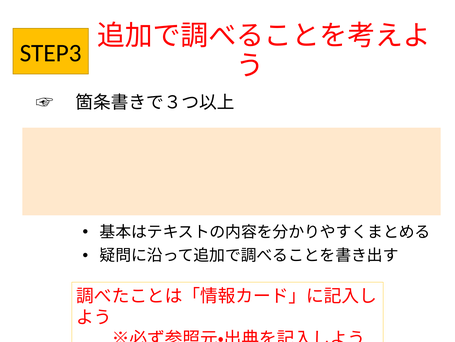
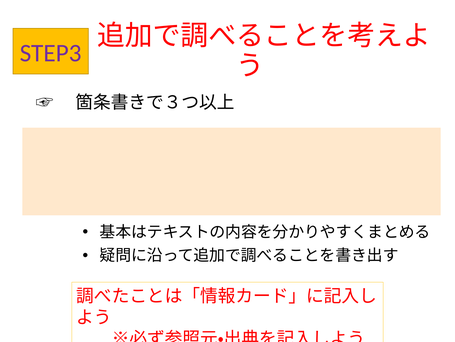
STEP3 colour: black -> purple (51, 53)
